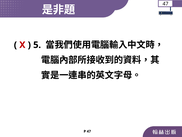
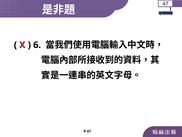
5: 5 -> 6 (37, 45)
